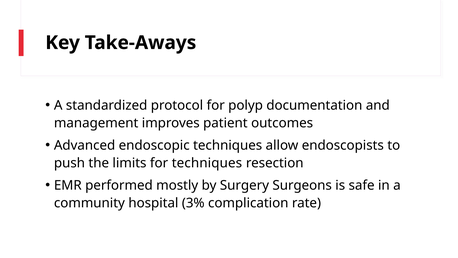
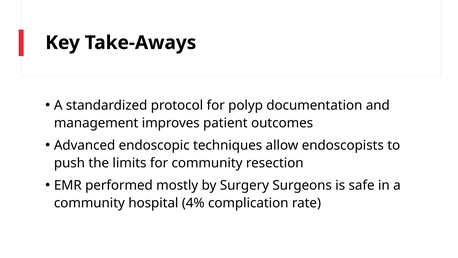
for techniques: techniques -> community (207, 163)
3%: 3% -> 4% (193, 203)
